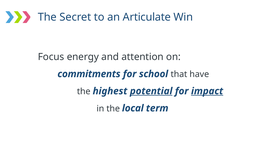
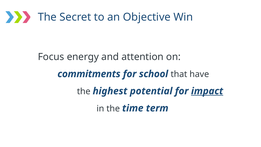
Articulate: Articulate -> Objective (147, 17)
potential underline: present -> none (151, 91)
local: local -> time (133, 108)
